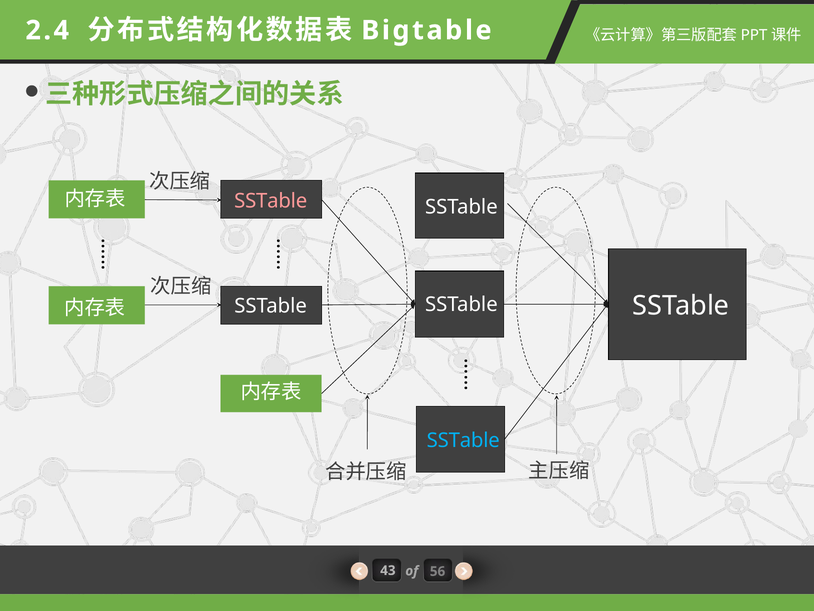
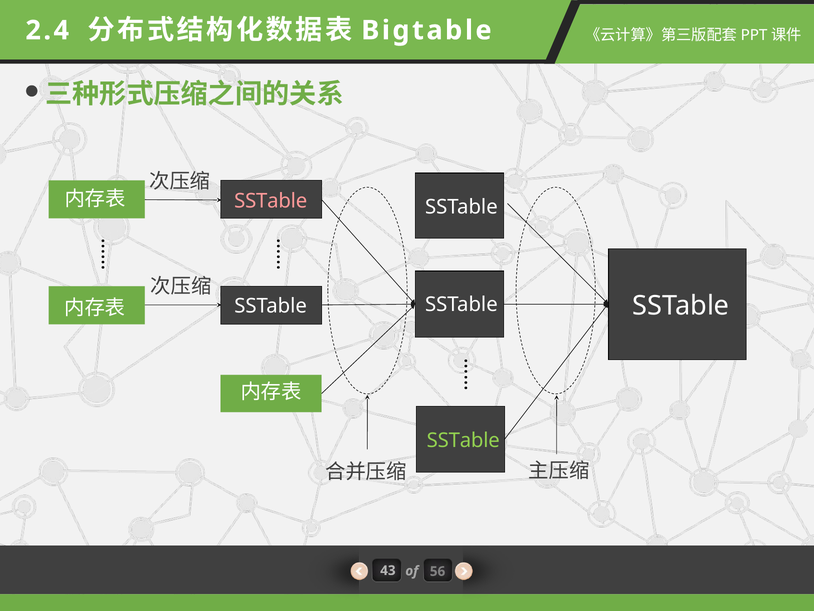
SSTable colour: light blue -> light green (463, 440)
